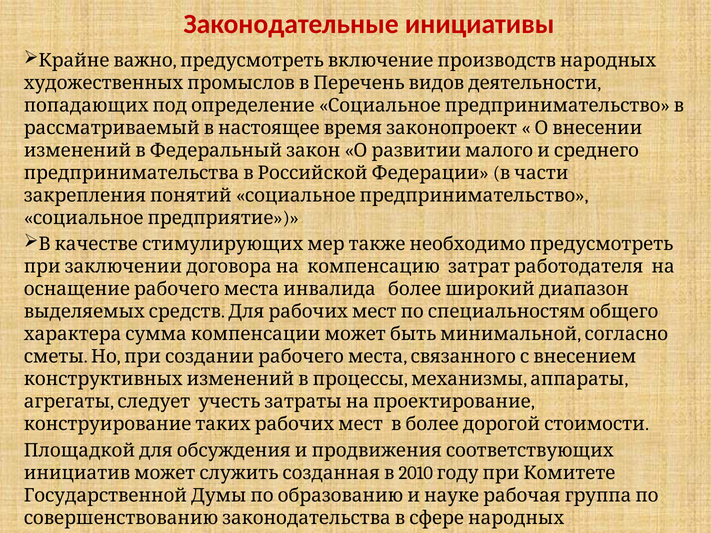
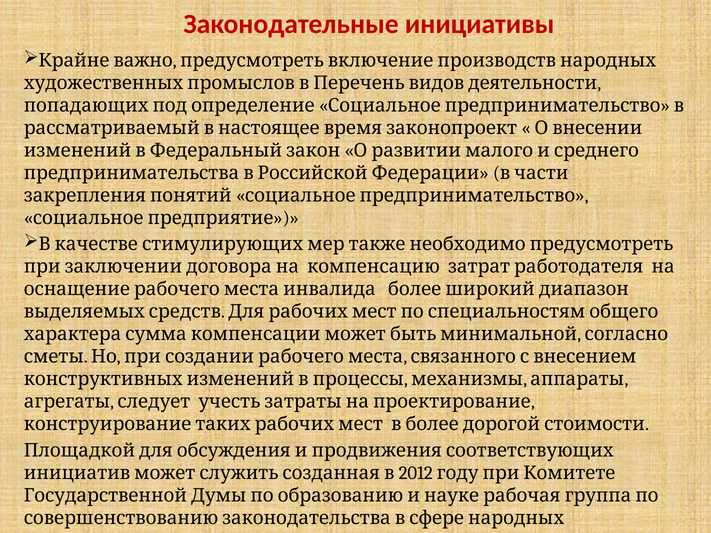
2010: 2010 -> 2012 (416, 473)
